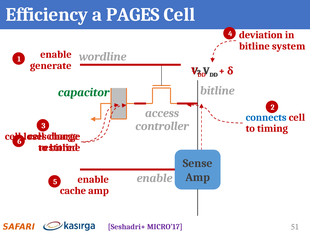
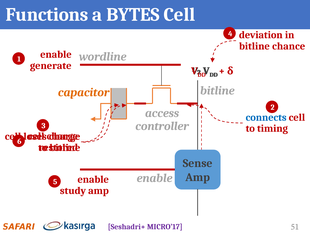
Efficiency: Efficiency -> Functions (47, 15)
PAGES: PAGES -> BYTES (133, 15)
system: system -> chance (289, 46)
capacitor colour: green -> orange (84, 92)
cache: cache -> study (73, 190)
